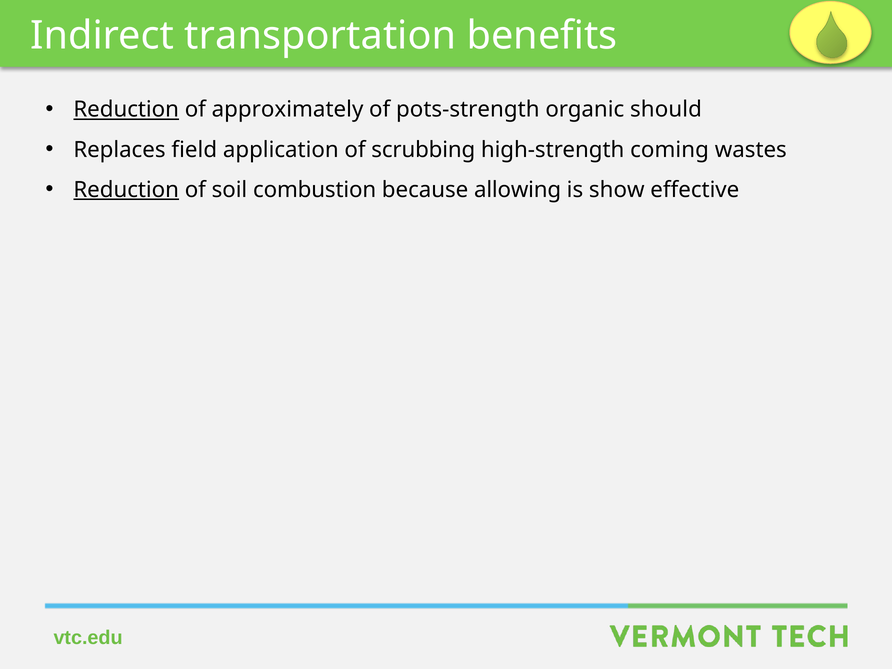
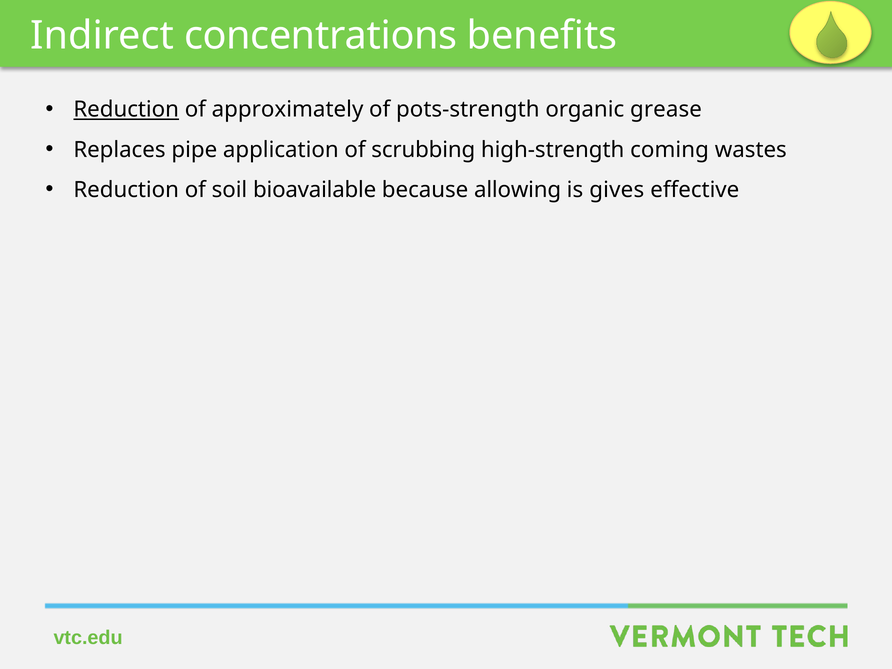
transportation: transportation -> concentrations (321, 36)
should: should -> grease (666, 110)
field: field -> pipe (194, 150)
Reduction underline: present -> none (126, 190)
combustion: combustion -> bioavailable (315, 190)
show: show -> gives (617, 190)
